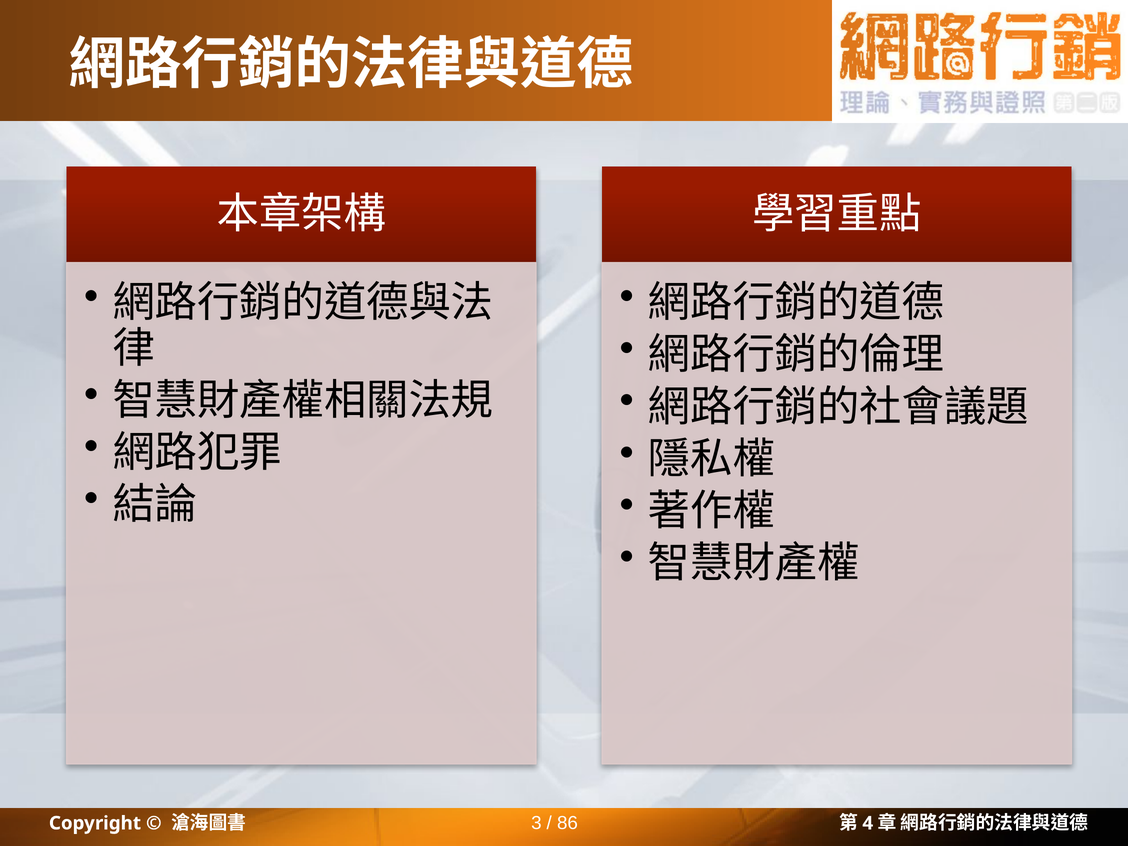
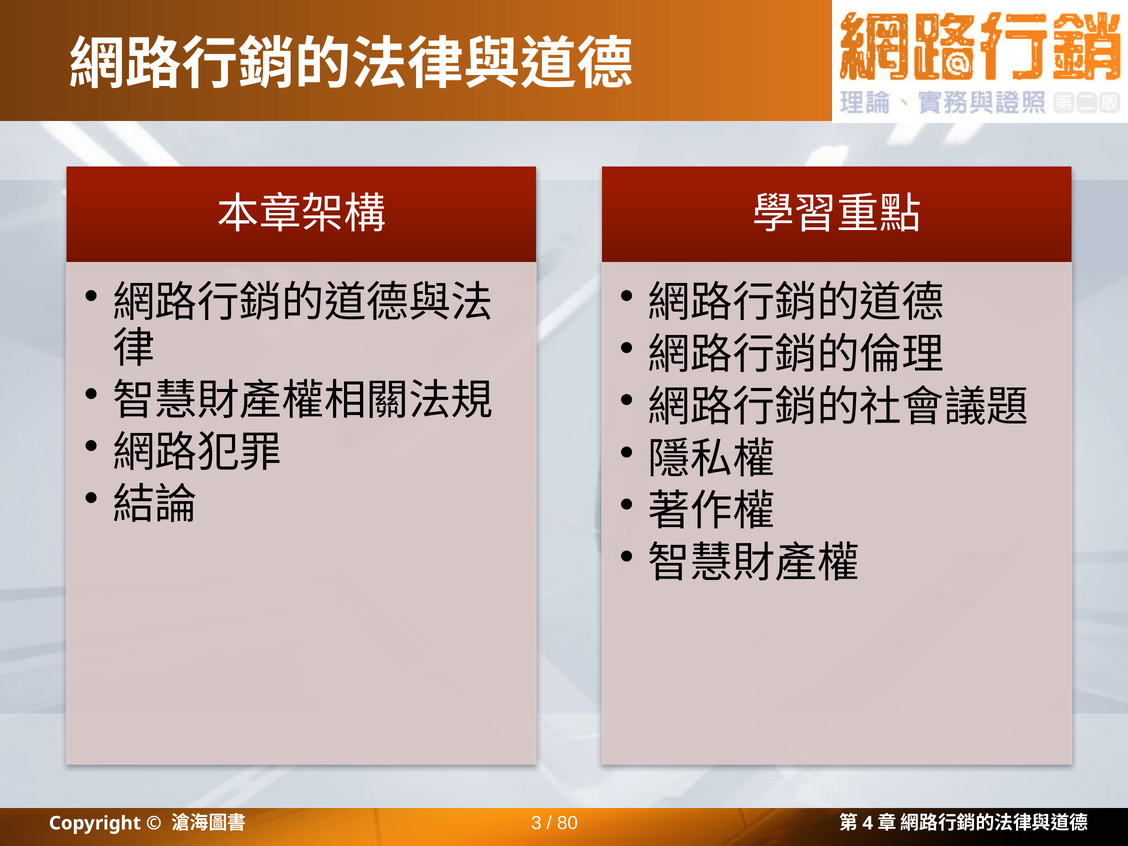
86: 86 -> 80 (567, 823)
